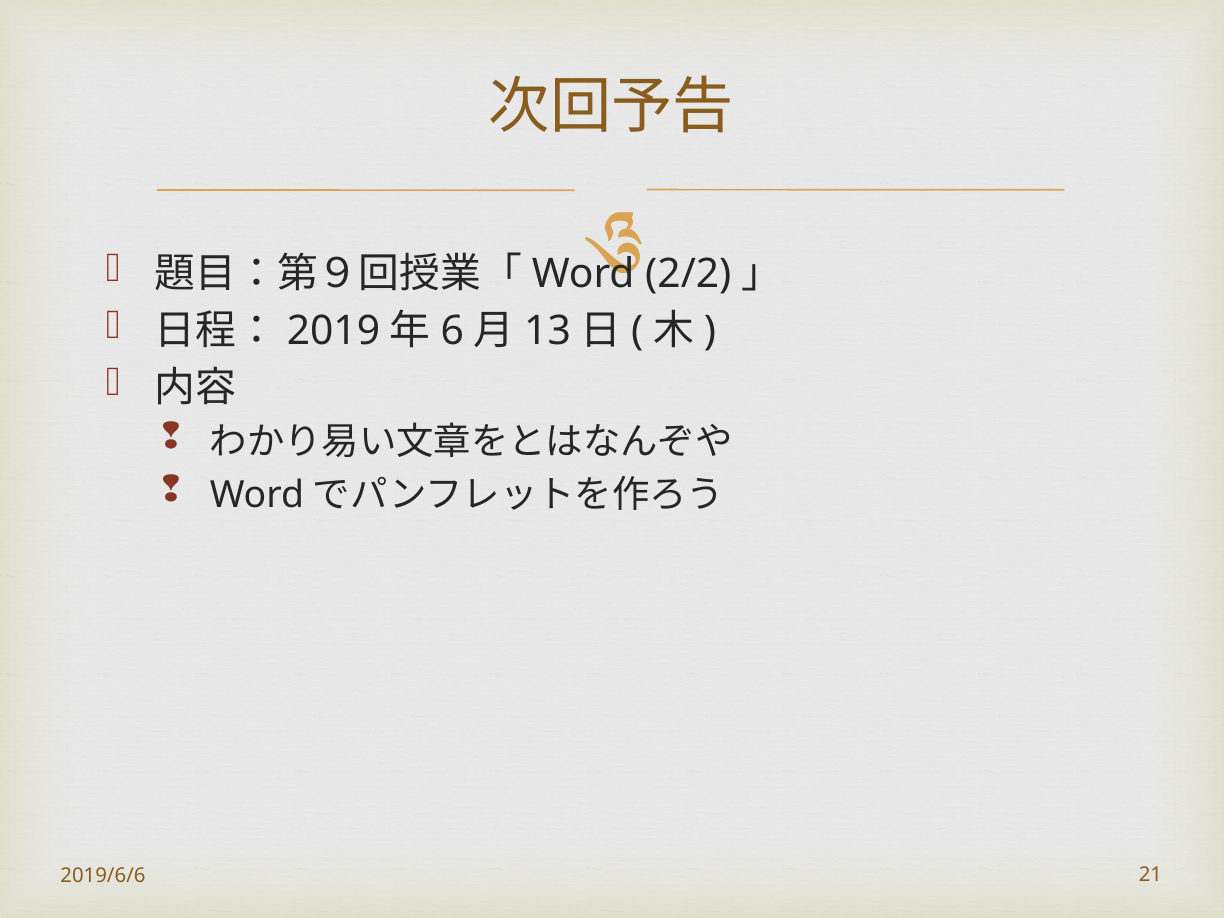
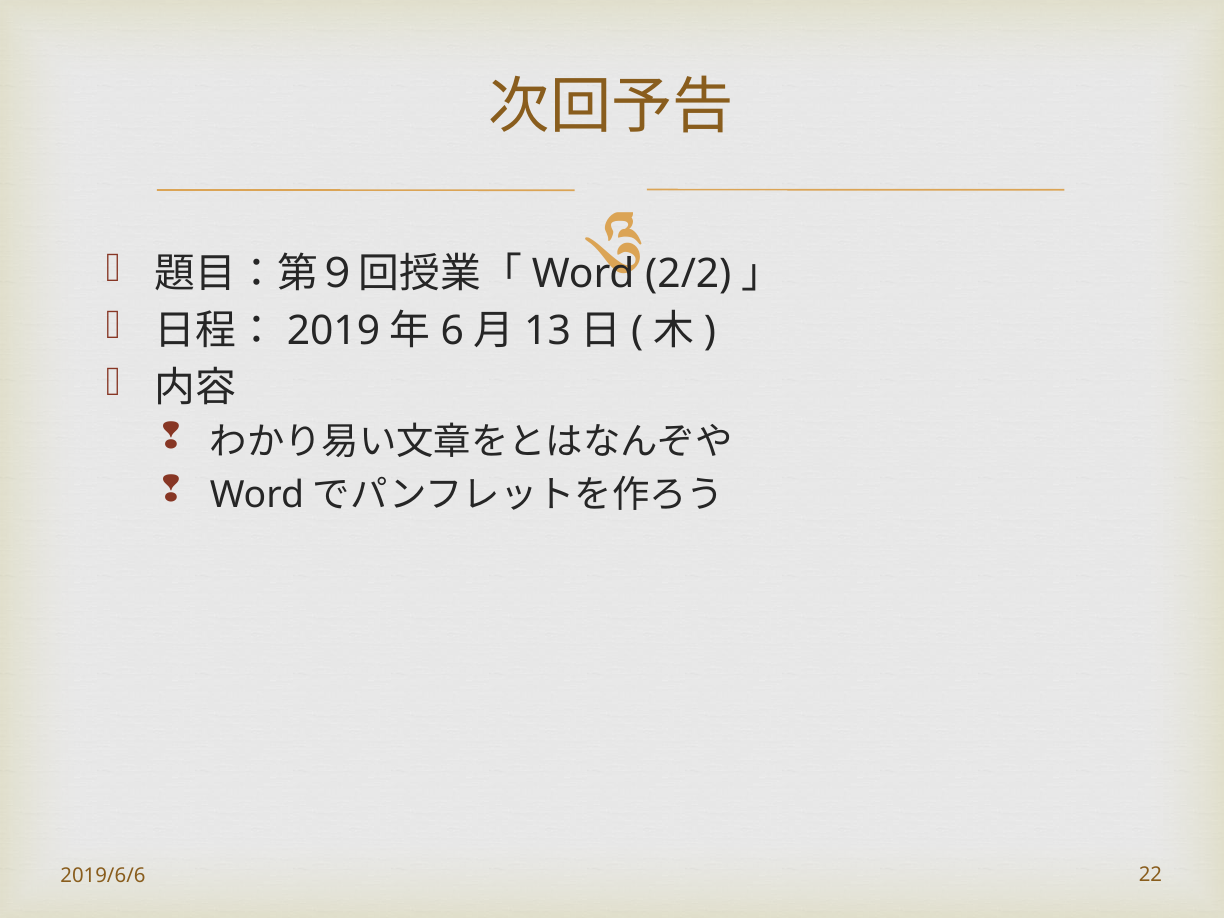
21: 21 -> 22 (1150, 874)
